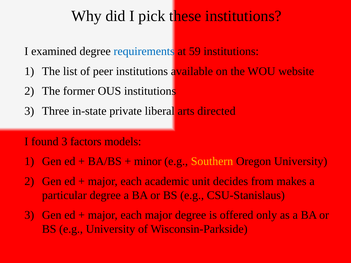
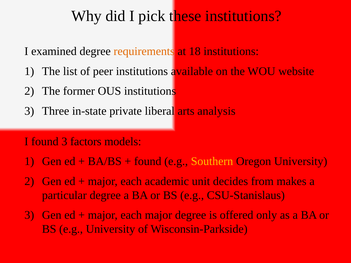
requirements colour: blue -> orange (144, 51)
59: 59 -> 18 (195, 51)
directed: directed -> analysis (216, 111)
minor: minor -> found (148, 161)
